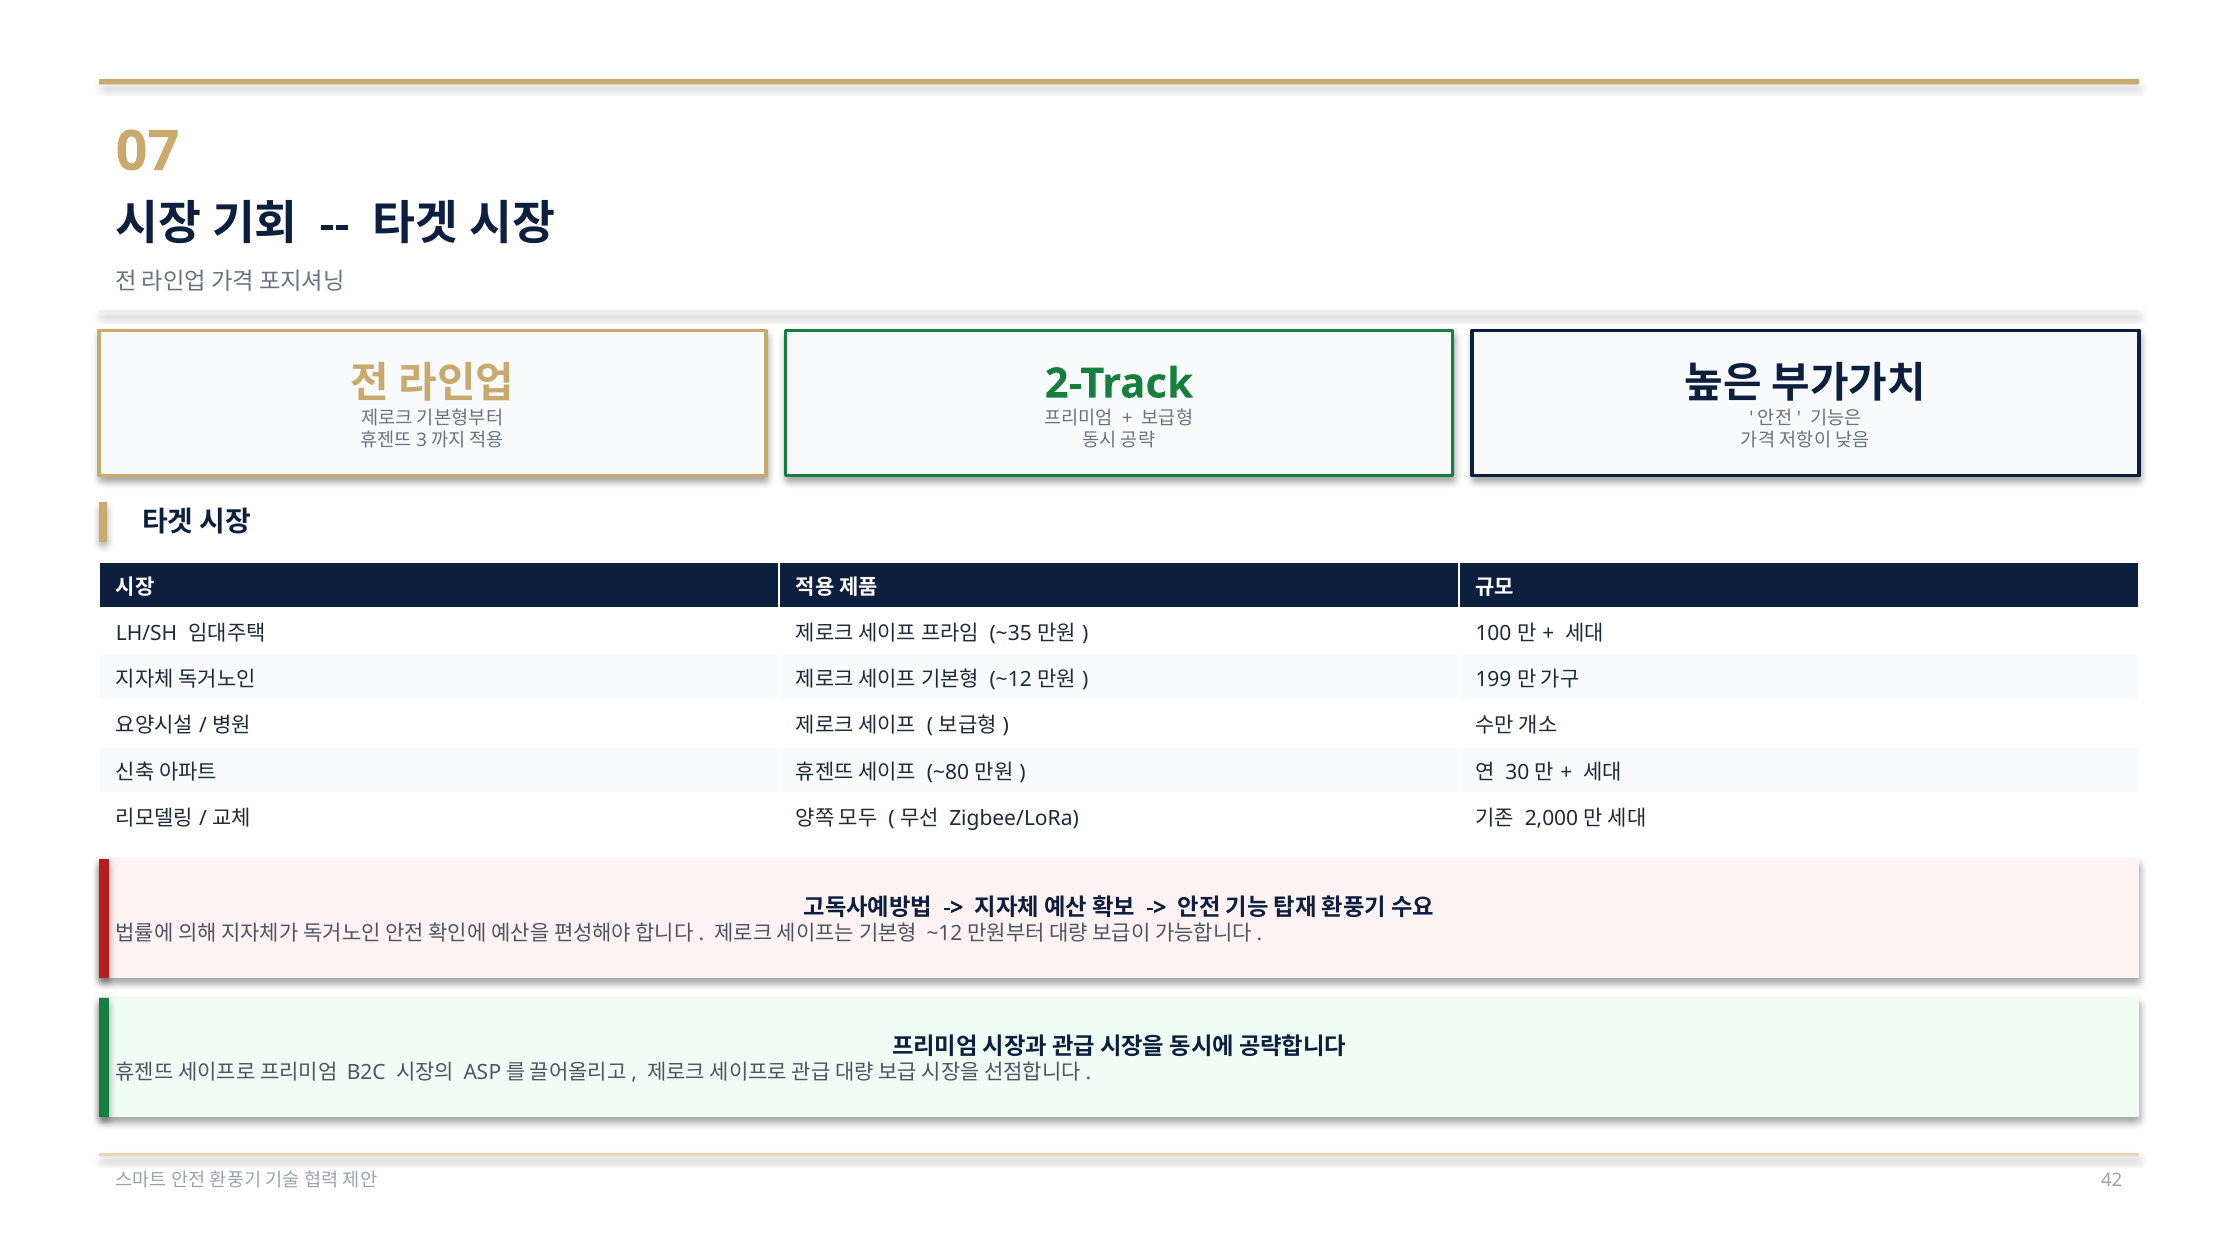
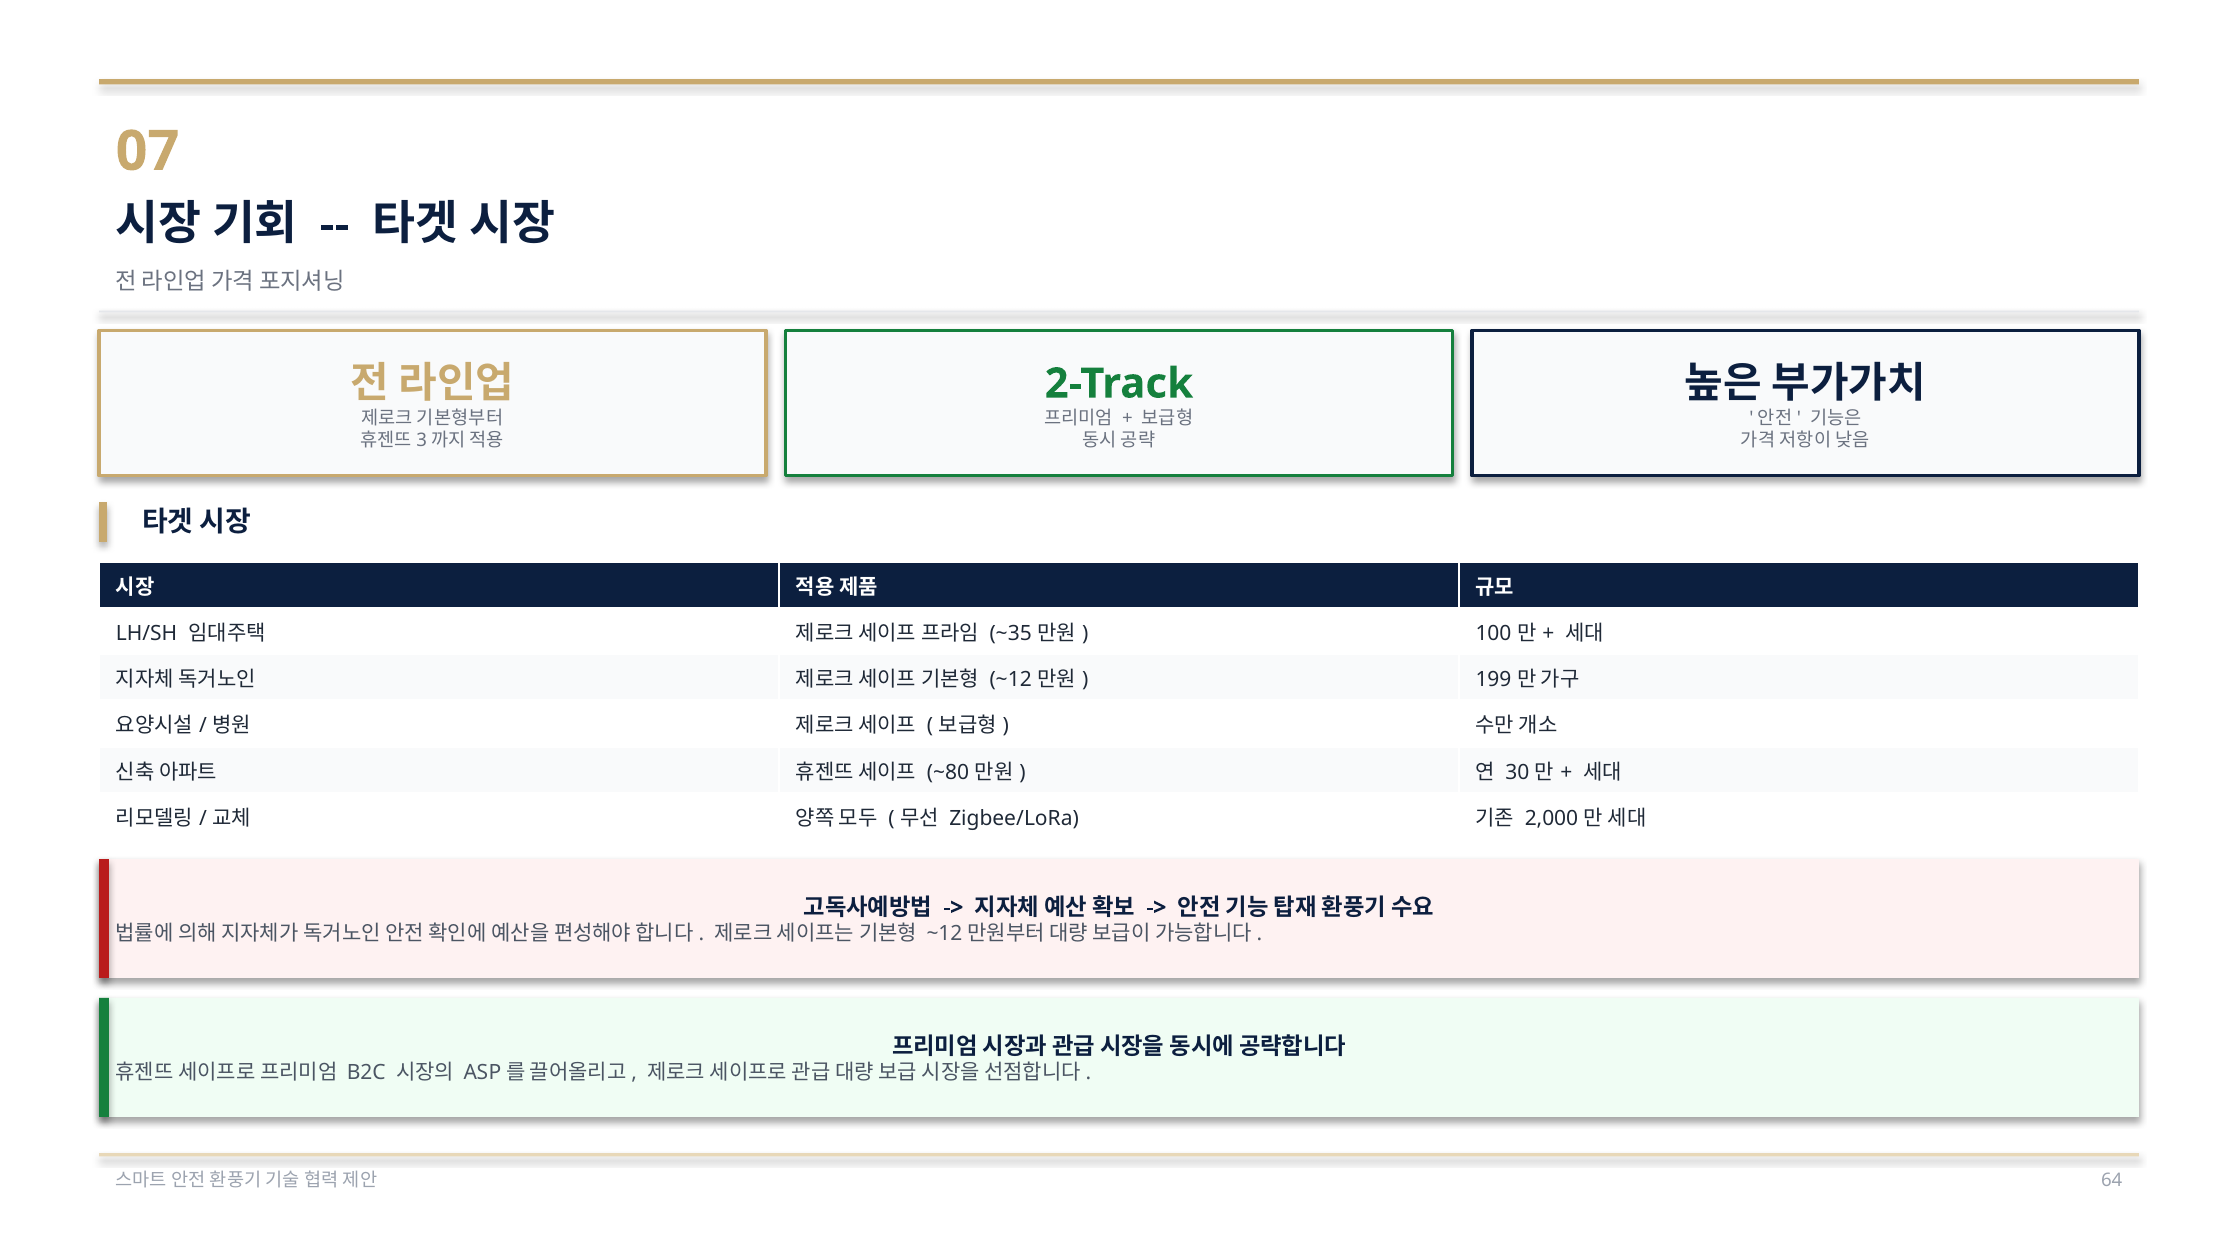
42: 42 -> 64 (2112, 1180)
